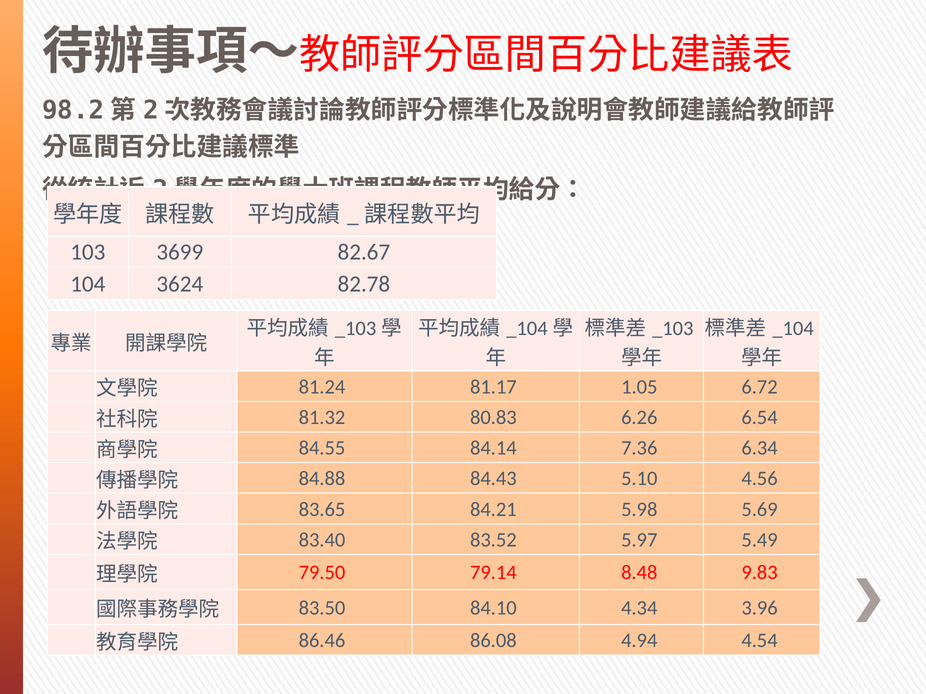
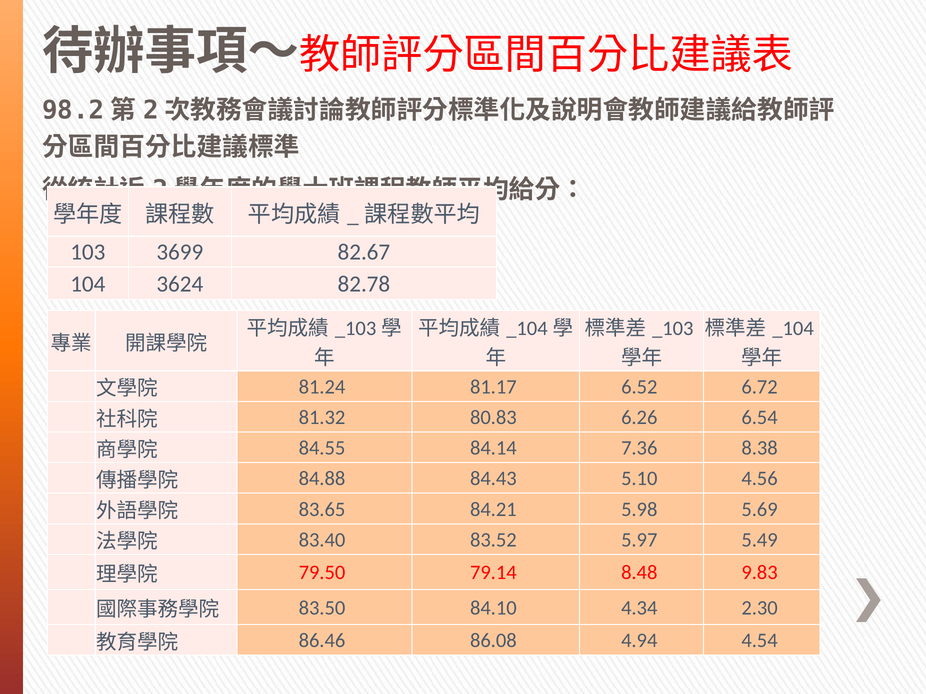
1.05: 1.05 -> 6.52 (639, 387)
6.34: 6.34 -> 8.38 (760, 448)
3.96: 3.96 -> 2.30 (760, 608)
